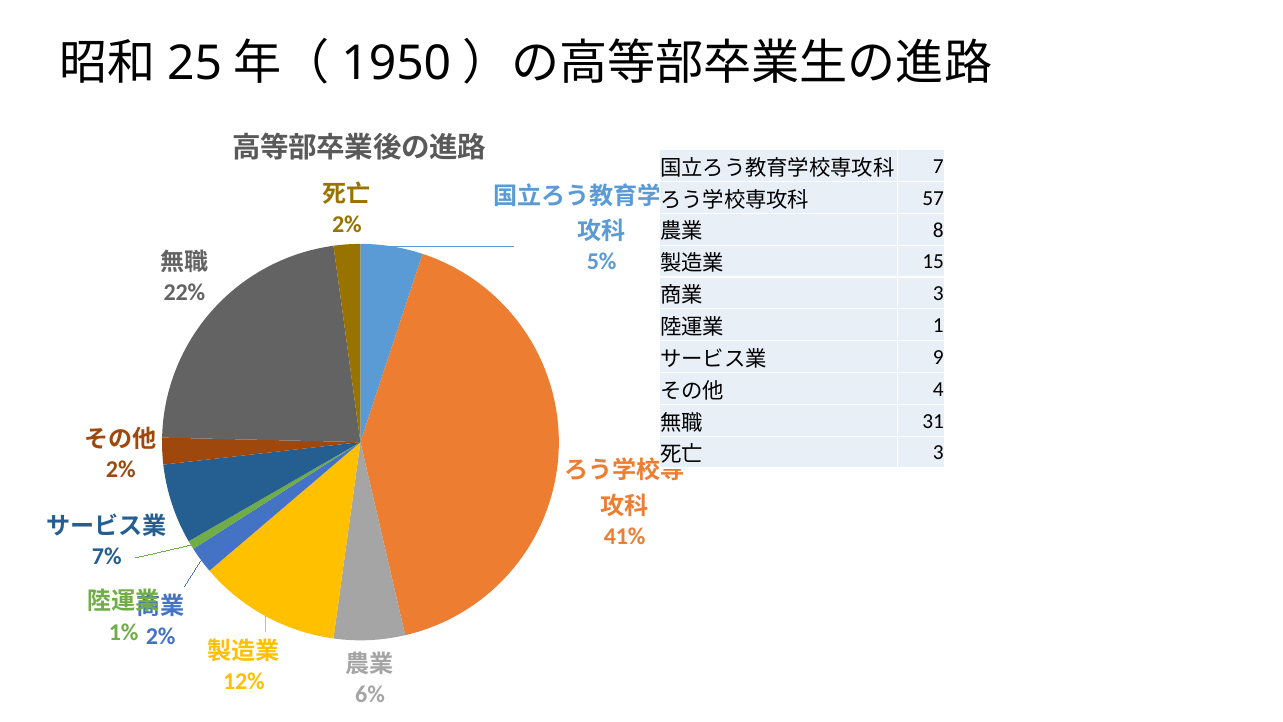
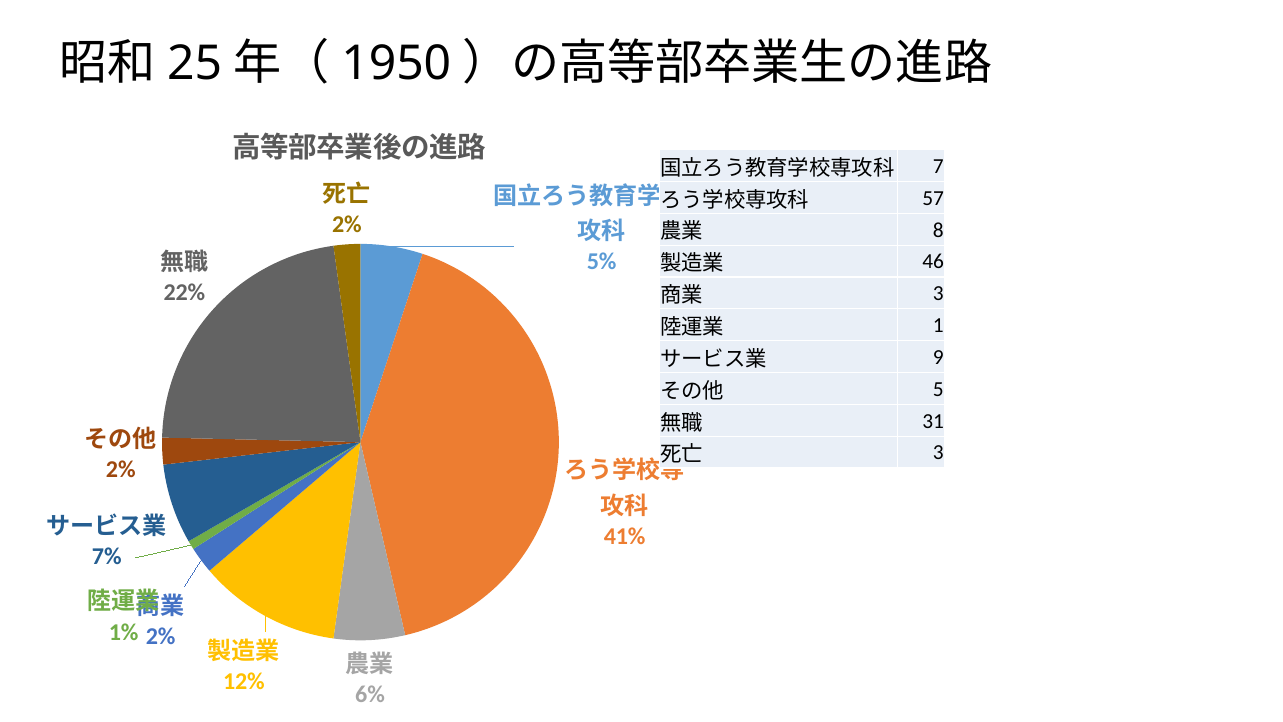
15: 15 -> 46 (933, 262)
4: 4 -> 5 (938, 389)
